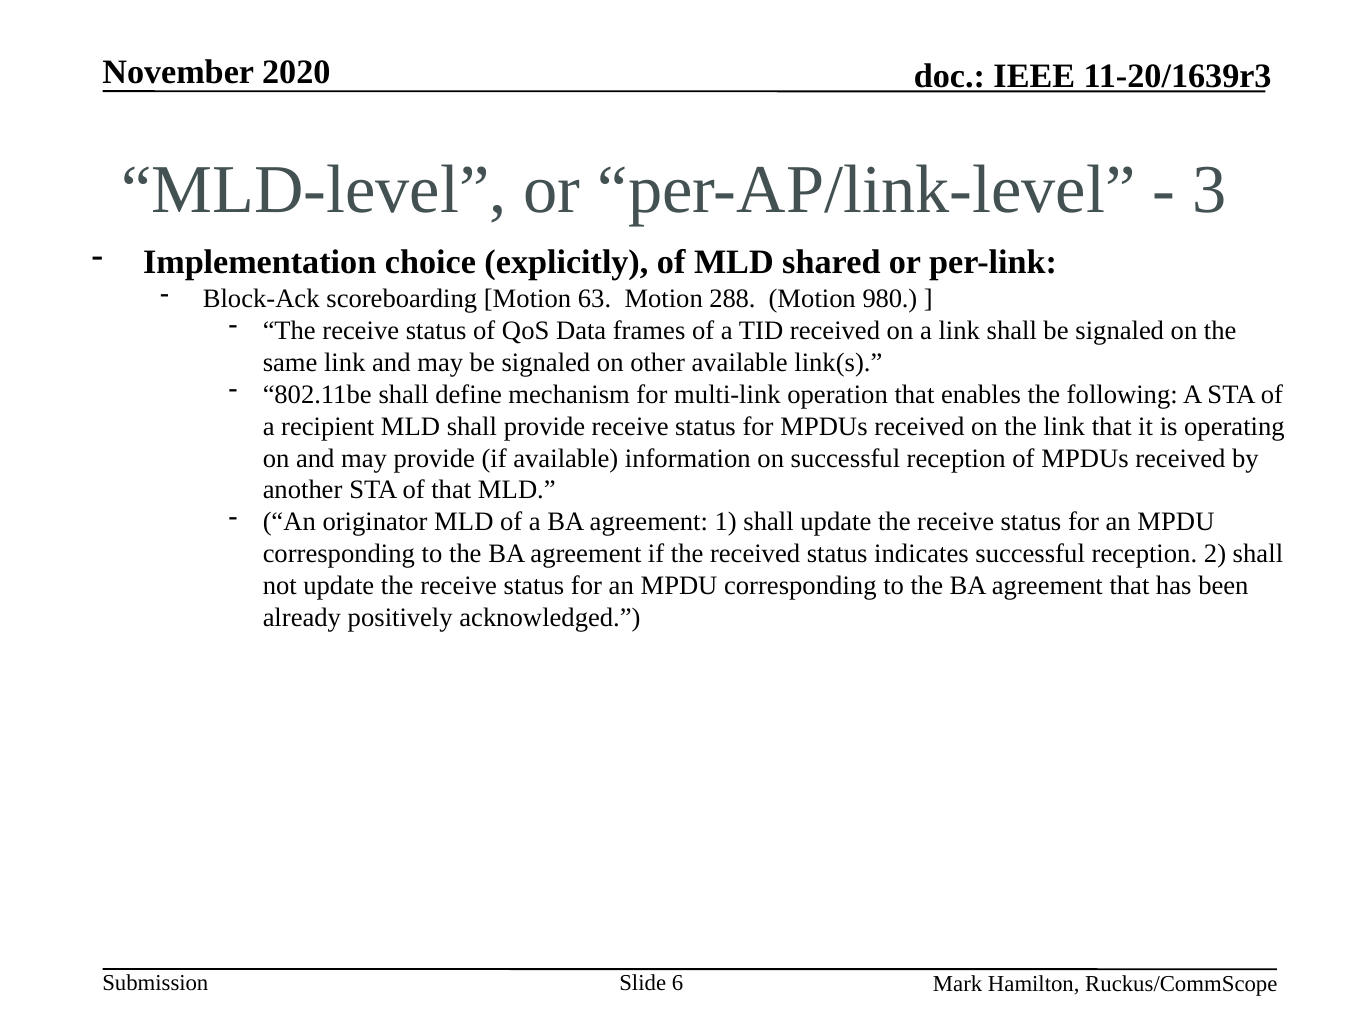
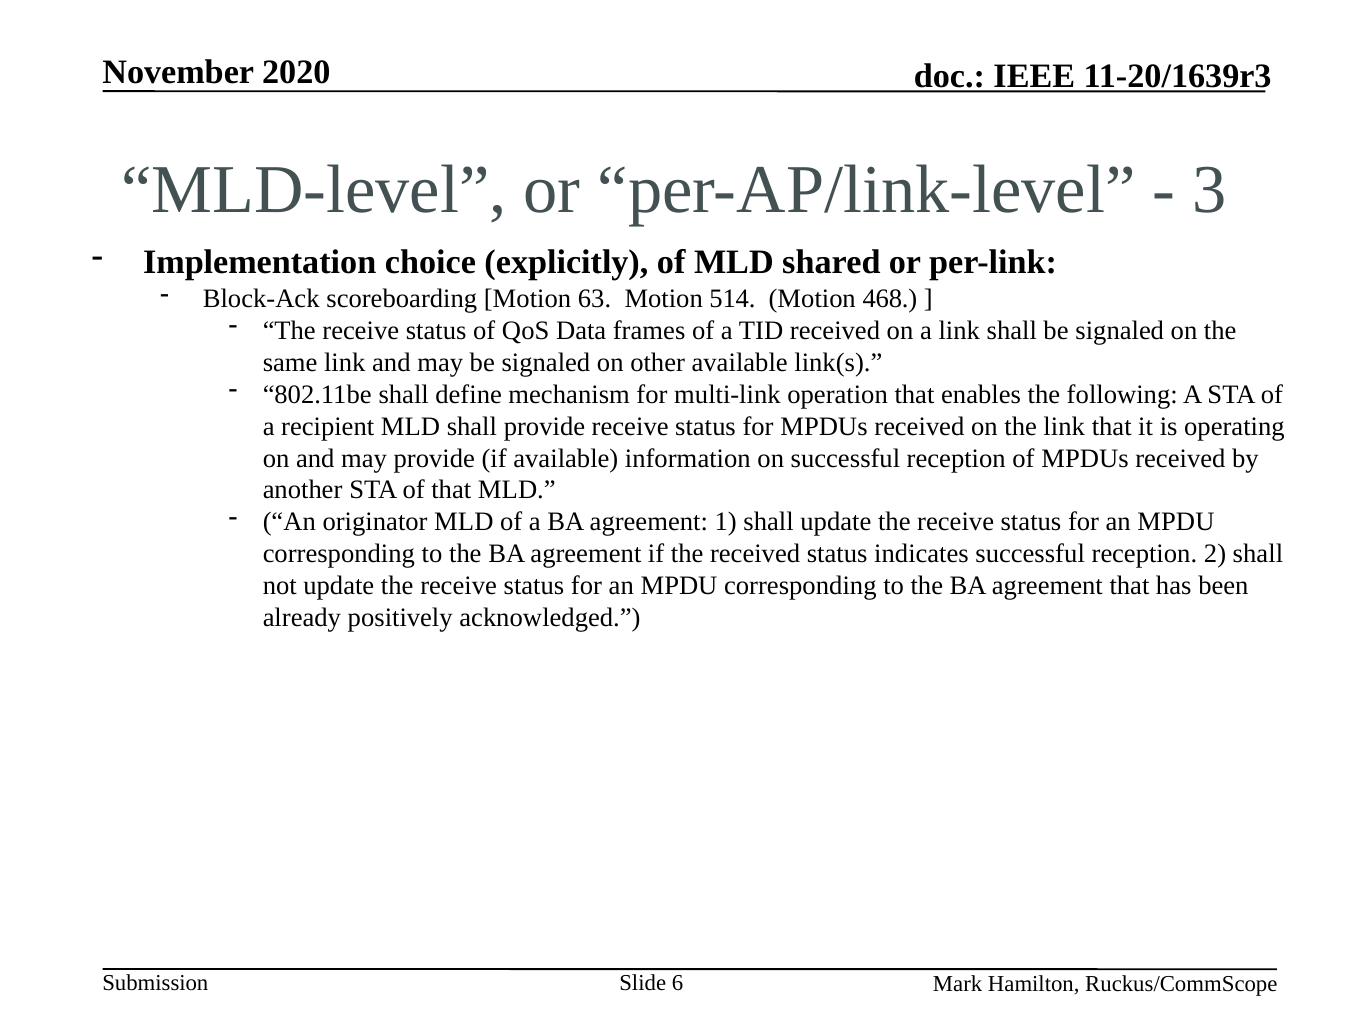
288: 288 -> 514 (732, 299)
980: 980 -> 468 (890, 299)
